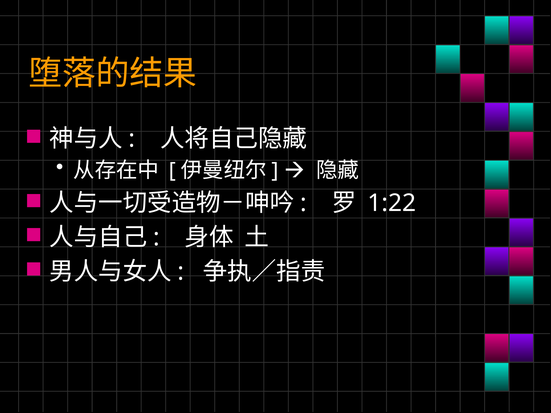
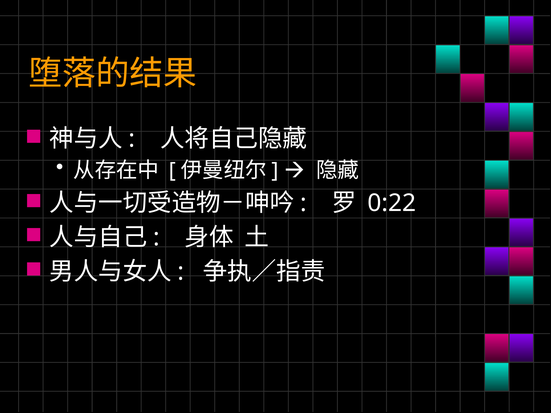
1:22: 1:22 -> 0:22 (392, 203)
